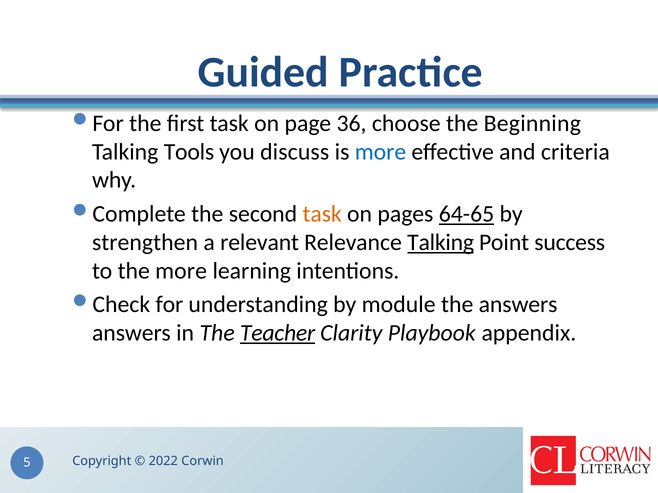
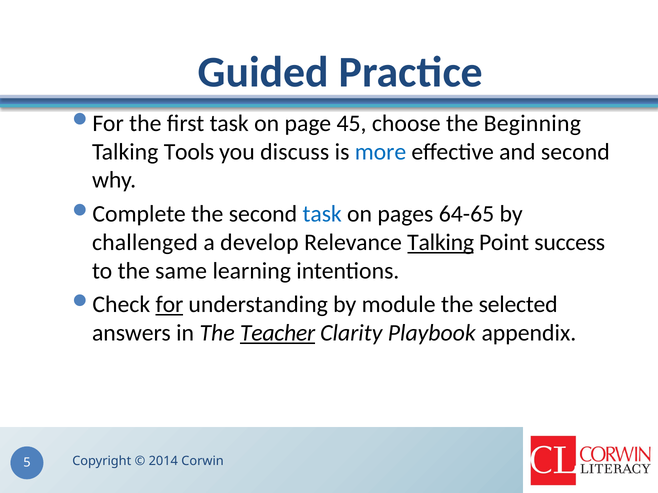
36: 36 -> 45 (352, 123)
and criteria: criteria -> second (575, 152)
task colour: orange -> blue (322, 214)
64-65 underline: present -> none (466, 214)
strengthen: strengthen -> challenged (145, 243)
relevant: relevant -> develop (259, 243)
the more: more -> same (181, 271)
for underline: none -> present (169, 305)
the answers: answers -> selected (518, 305)
2022: 2022 -> 2014 (163, 461)
